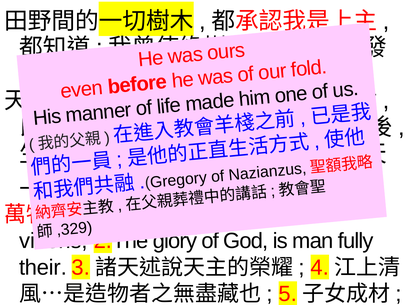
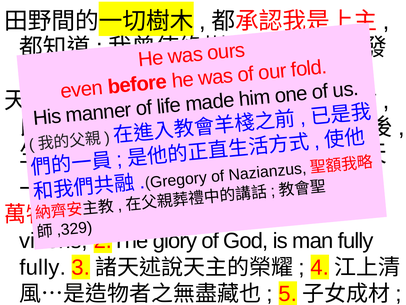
their: their -> fully (43, 267)
